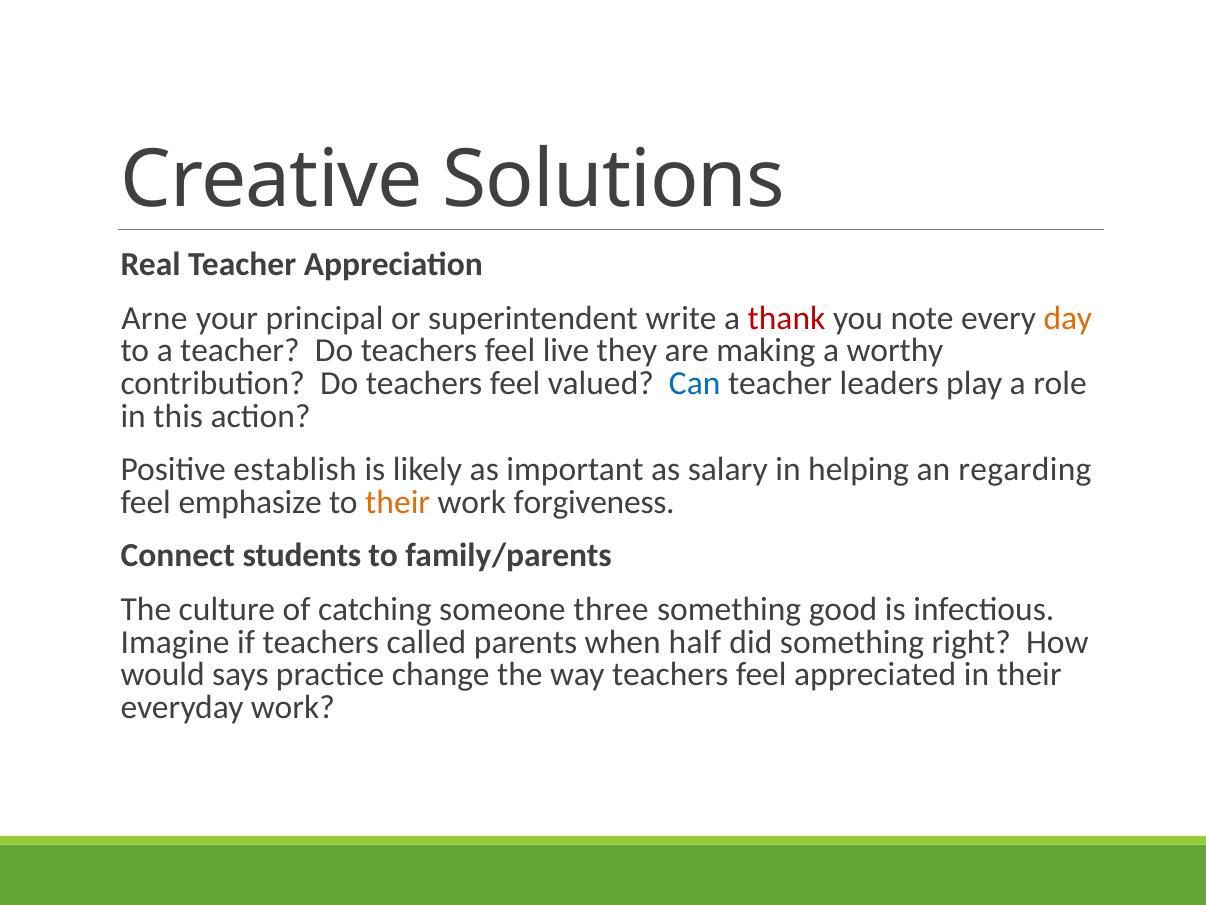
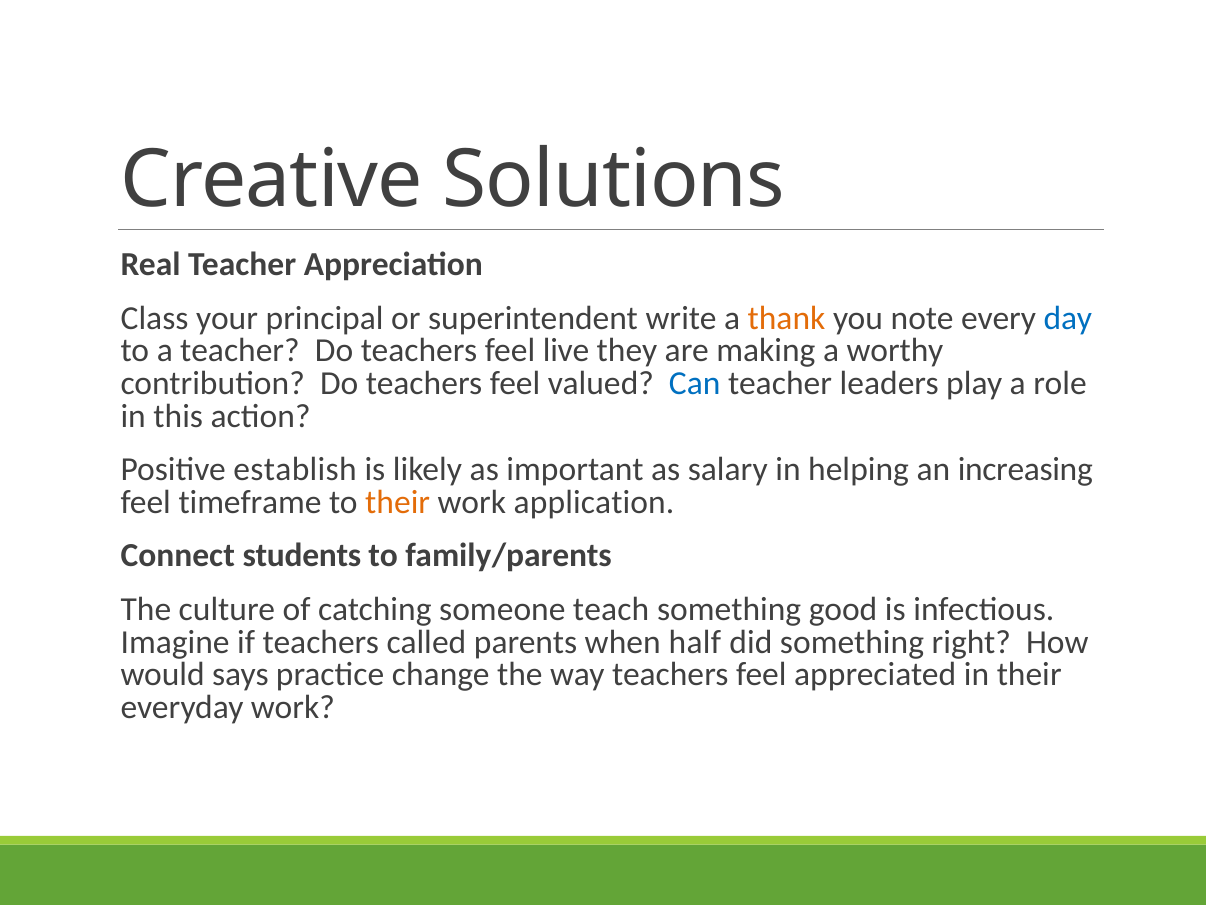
Arne: Arne -> Class (155, 318)
thank colour: red -> orange (787, 318)
day colour: orange -> blue (1068, 318)
regarding: regarding -> increasing (1025, 469)
emphasize: emphasize -> timeframe (250, 502)
forgiveness: forgiveness -> application (594, 502)
three: three -> teach (611, 609)
